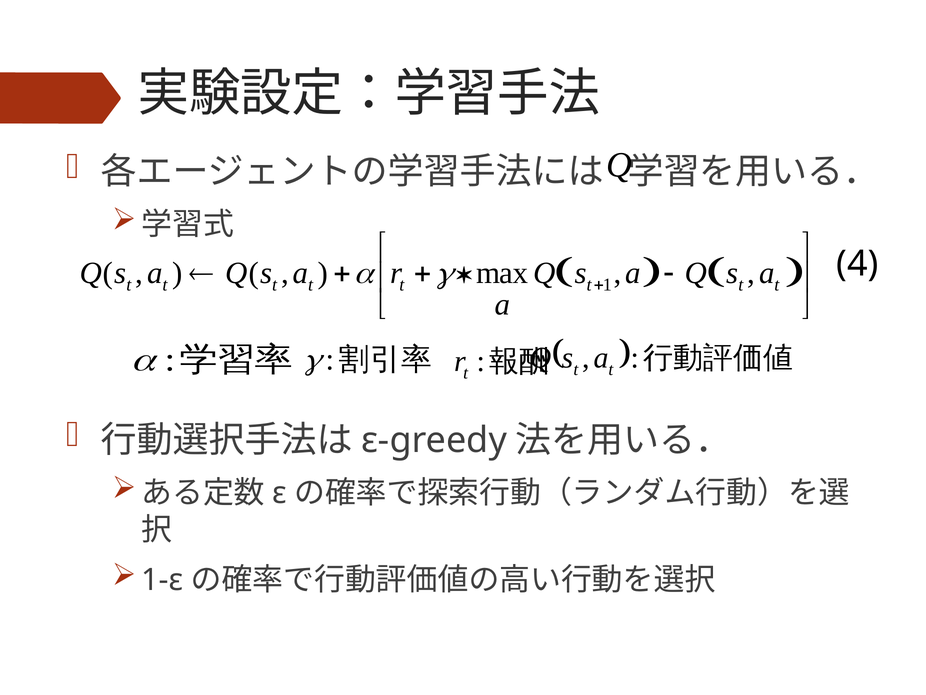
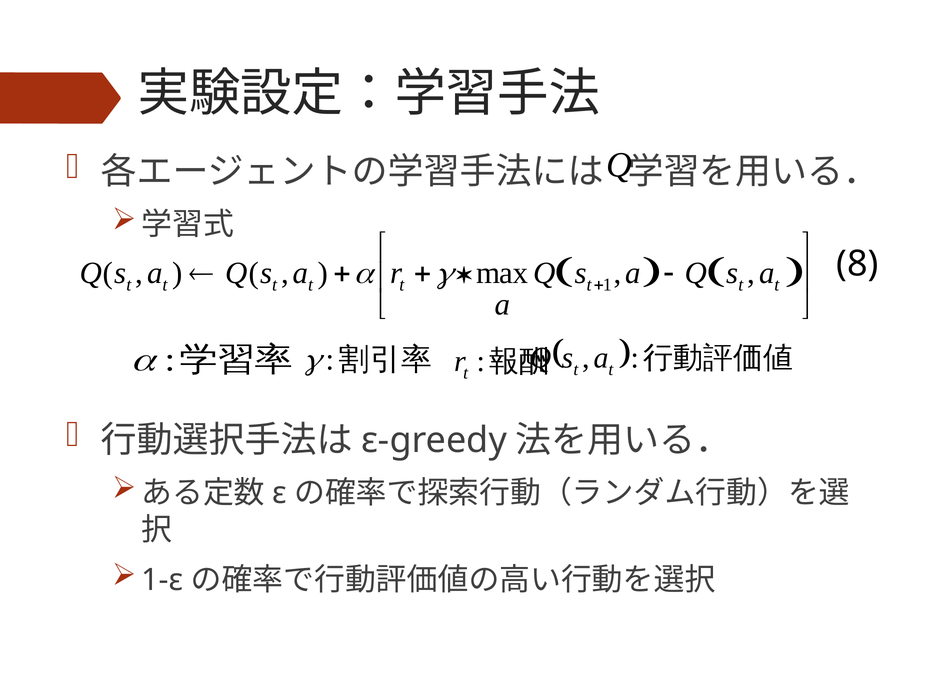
4: 4 -> 8 (858, 264)
